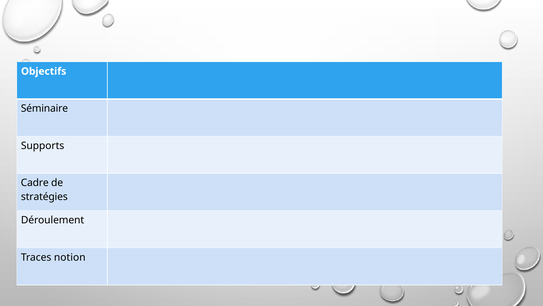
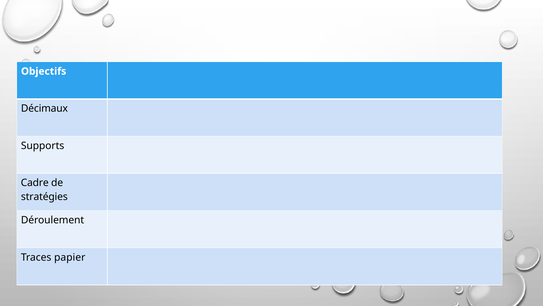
Séminaire: Séminaire -> Décimaux (44, 108)
notion: notion -> papier (70, 257)
